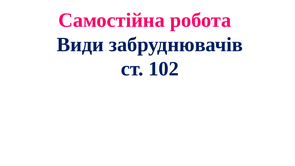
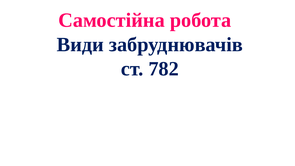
102: 102 -> 782 (164, 69)
